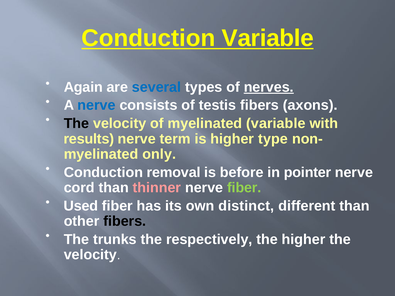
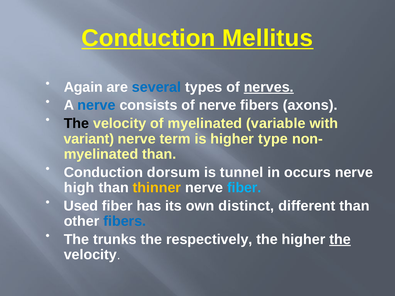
Conduction Variable: Variable -> Mellitus (268, 38)
of testis: testis -> nerve (218, 105)
results: results -> variant (89, 139)
myelinated only: only -> than (159, 154)
removal: removal -> dorsum (173, 172)
before: before -> tunnel (242, 172)
pointer: pointer -> occurs (307, 172)
cord: cord -> high (79, 188)
thinner colour: pink -> yellow (157, 188)
fiber colour: light green -> light blue (244, 188)
fibers colour: black -> blue (125, 221)
the underline: none -> present (340, 240)
